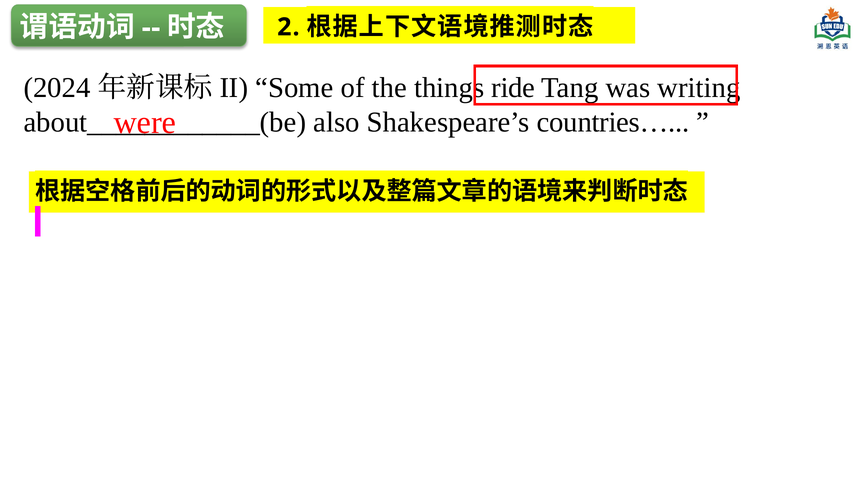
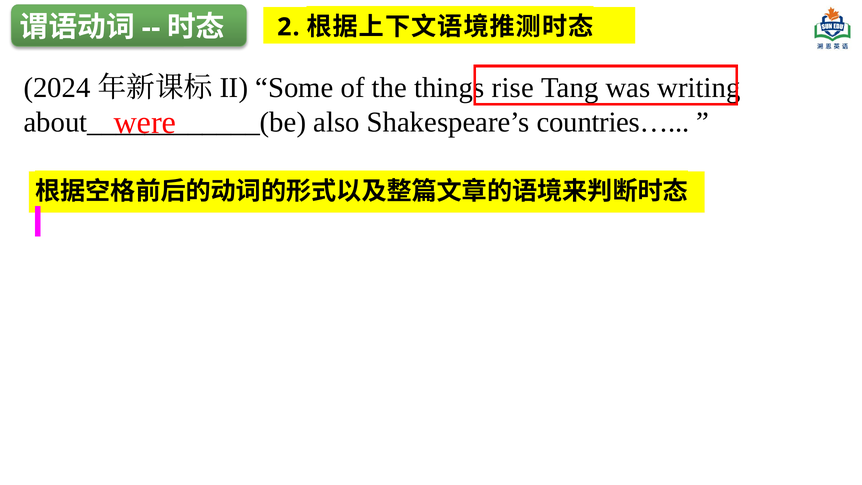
ride: ride -> rise (513, 88)
